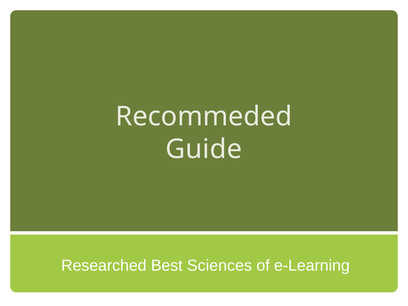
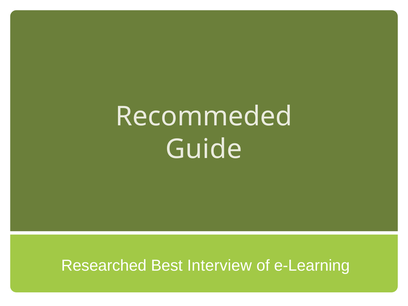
Sciences: Sciences -> Interview (219, 266)
